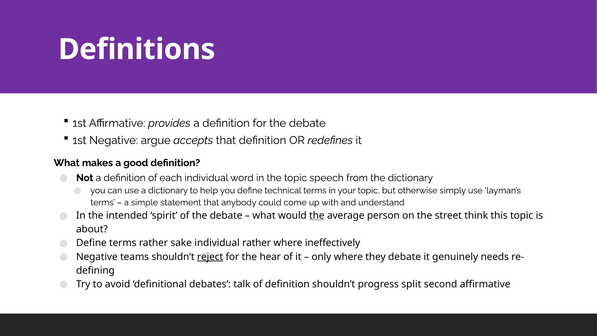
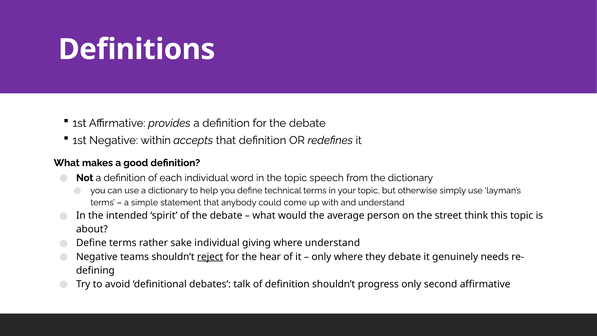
argue: argue -> within (156, 140)
the underline: present -> none (317, 215)
individual rather: rather -> giving (257, 243)
where ineffectively: ineffectively -> understand (332, 243)
progress split: split -> only (411, 284)
